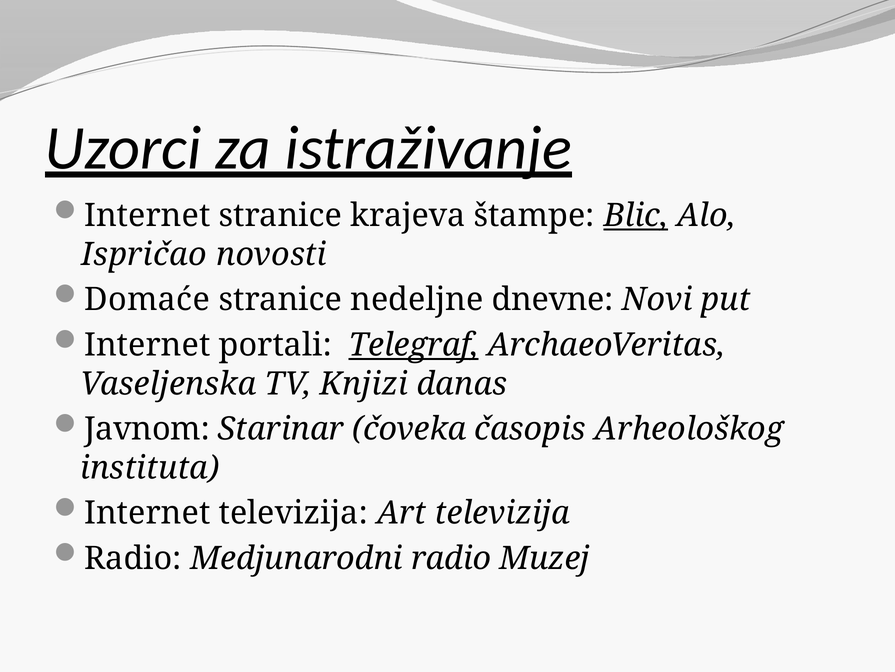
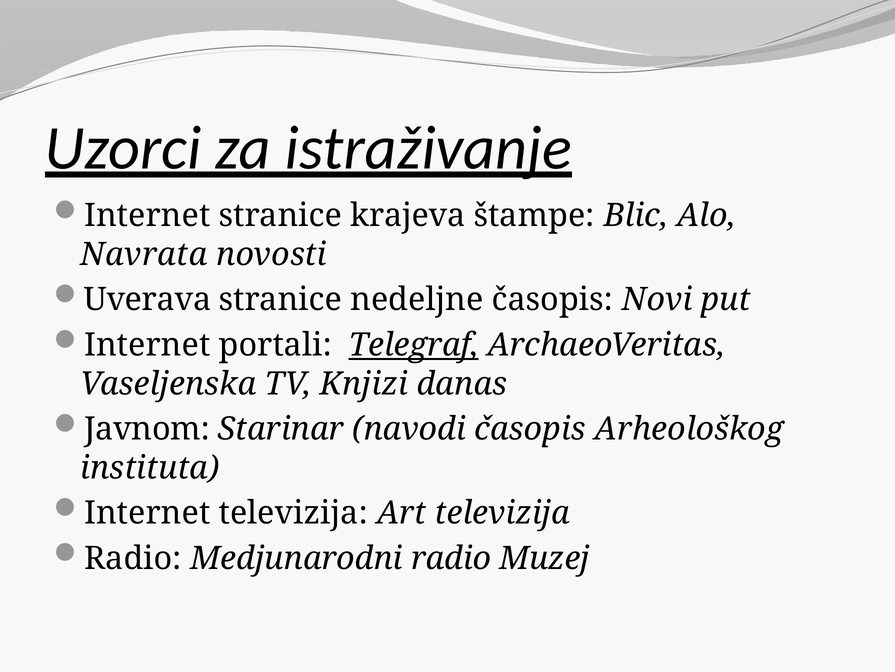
Blic underline: present -> none (636, 215)
Ispričao: Ispričao -> Navrata (144, 254)
Domaće: Domaće -> Uverava (147, 299)
nedeljne dnevne: dnevne -> časopis (552, 299)
čoveka: čoveka -> navodi (409, 429)
